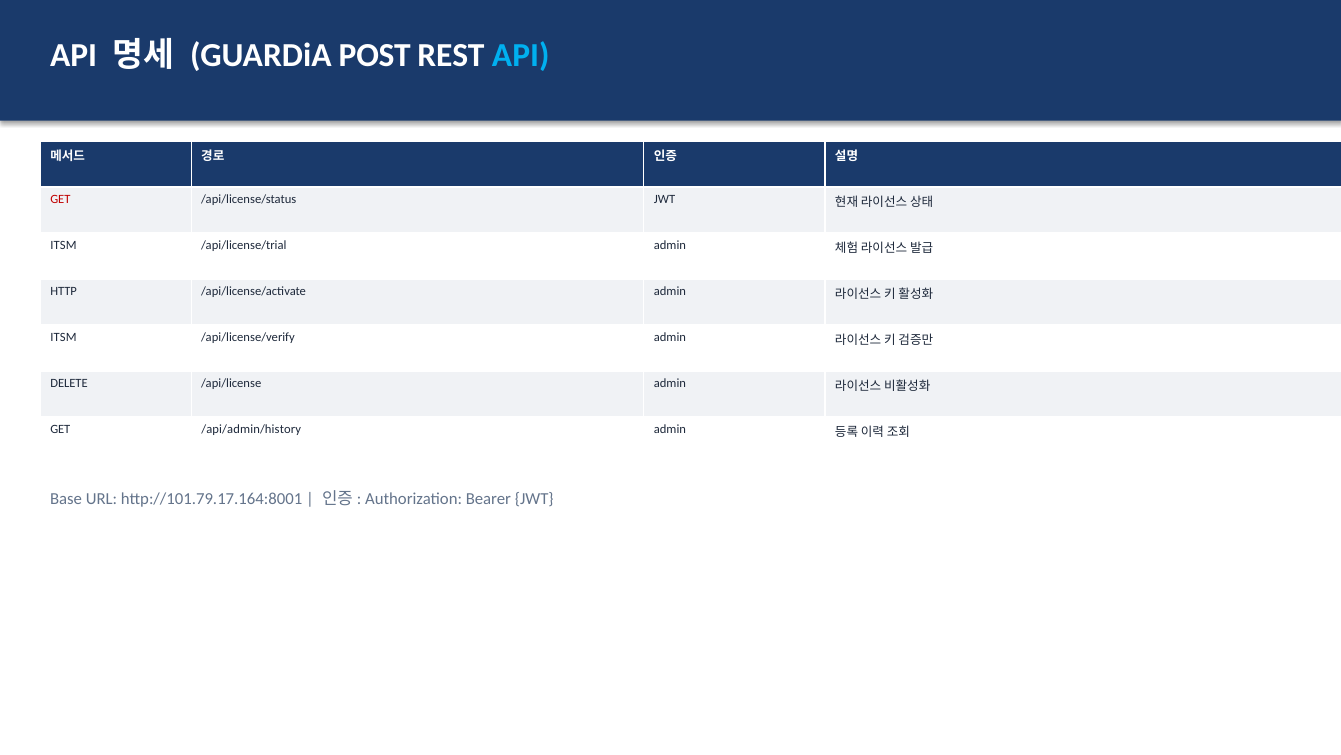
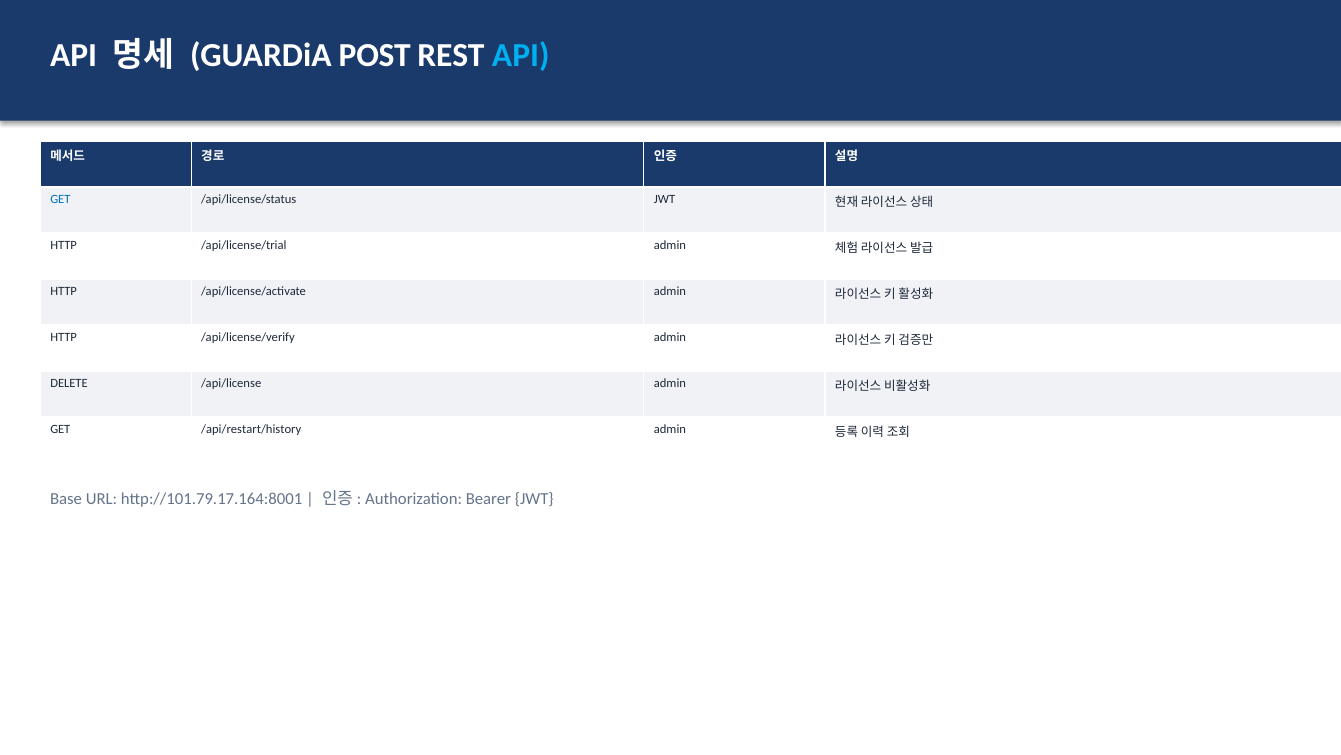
GET colour: red -> blue (60, 200)
ITSM: ITSM -> HTTP (64, 246)
ITSM: ITSM -> HTTP (64, 338)
/api/admin/history: /api/admin/history -> /api/restart/history (251, 430)
